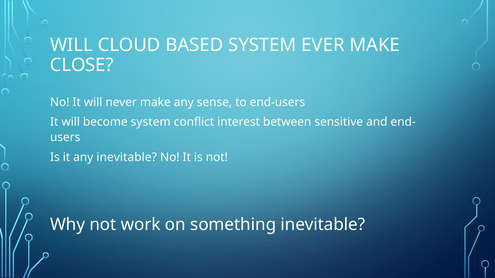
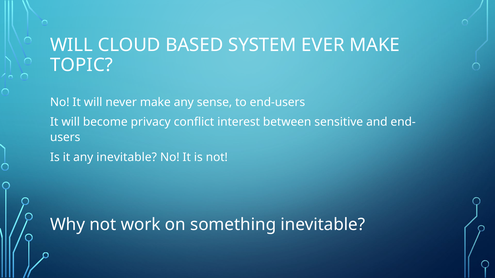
CLOSE: CLOSE -> TOPIC (82, 65)
become system: system -> privacy (151, 122)
